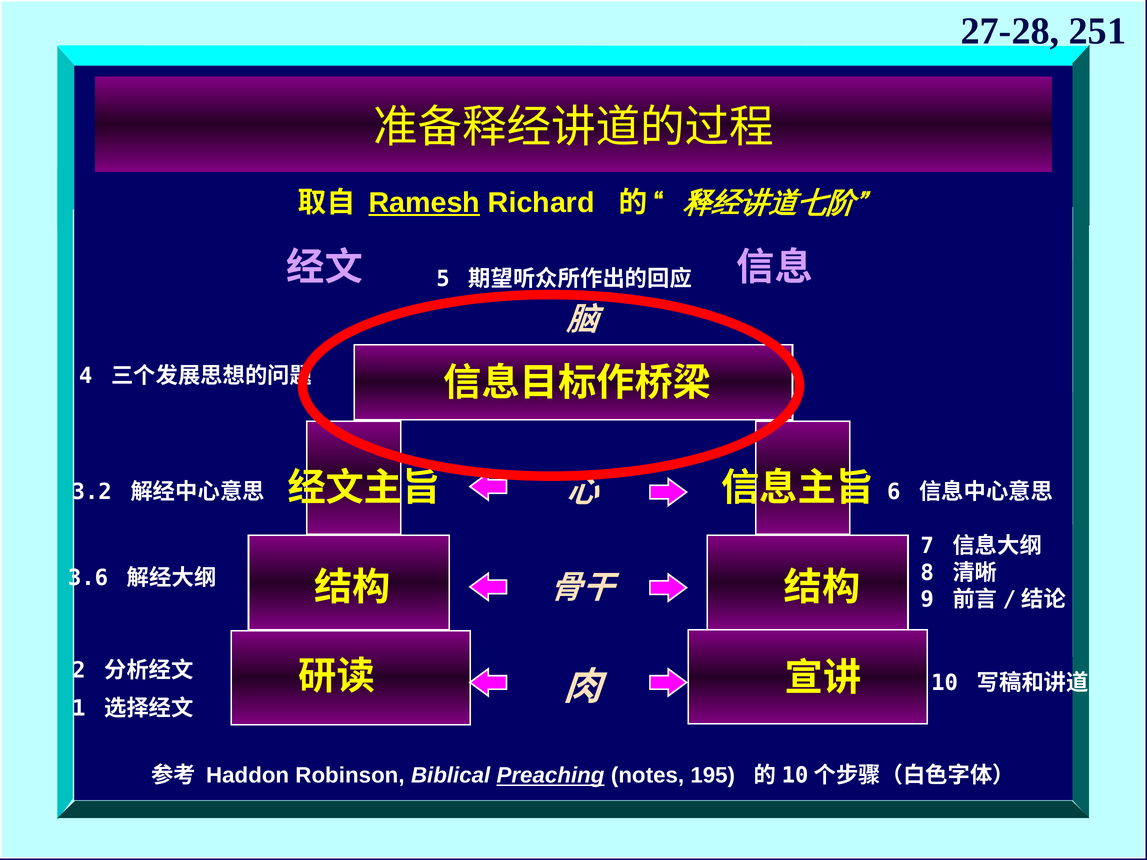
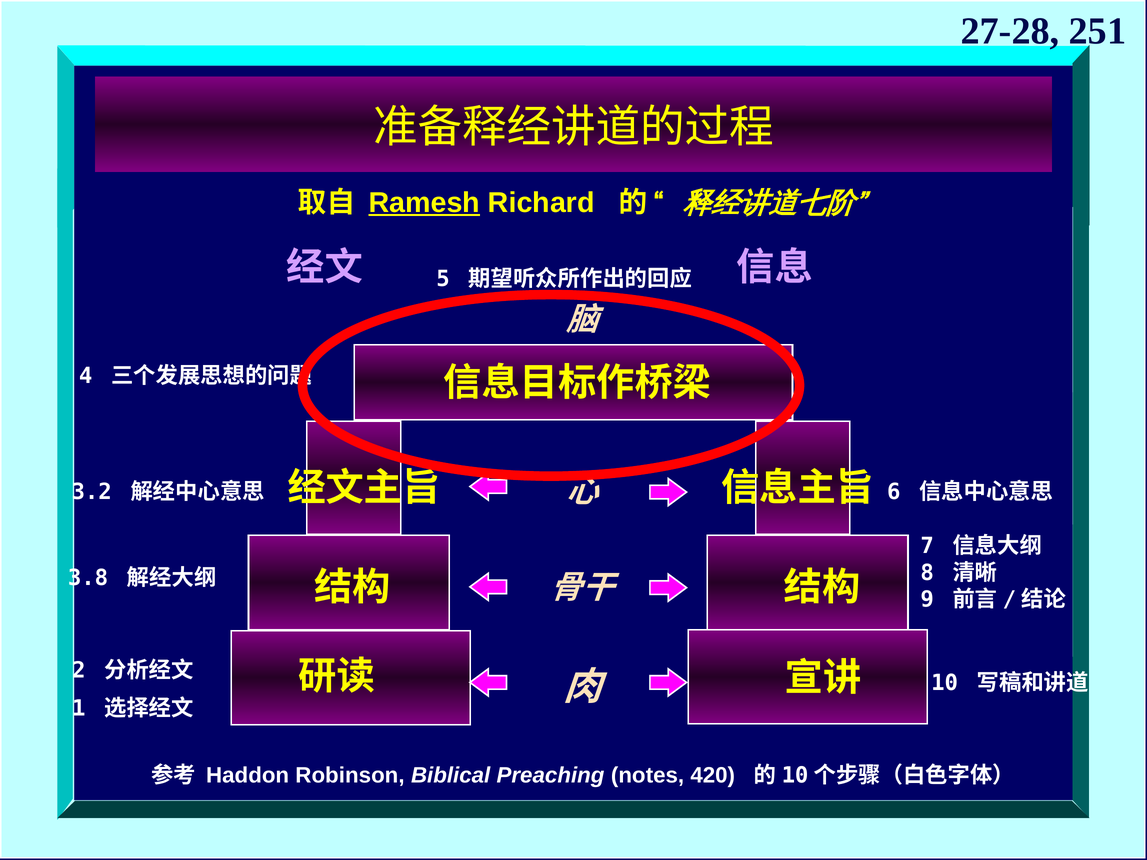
3.6: 3.6 -> 3.8 (88, 578)
Preaching underline: present -> none (550, 776)
195: 195 -> 420 (713, 776)
